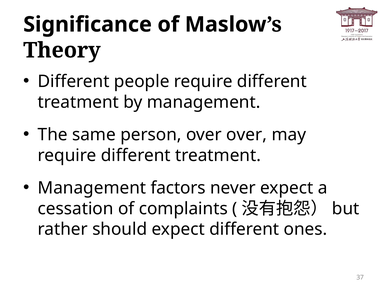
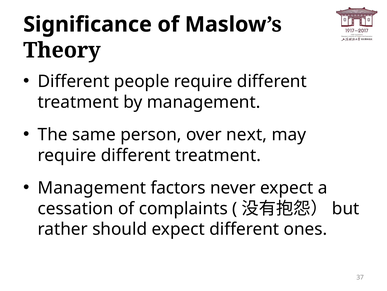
over over: over -> next (247, 134)
